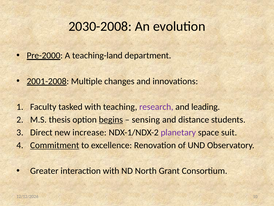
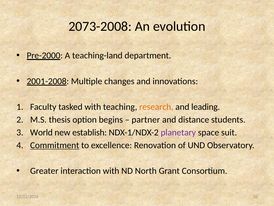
2030-2008: 2030-2008 -> 2073-2008 (100, 26)
research colour: purple -> orange (156, 107)
begins underline: present -> none (111, 119)
sensing: sensing -> partner (146, 119)
Direct: Direct -> World (41, 132)
increase: increase -> establish (90, 132)
